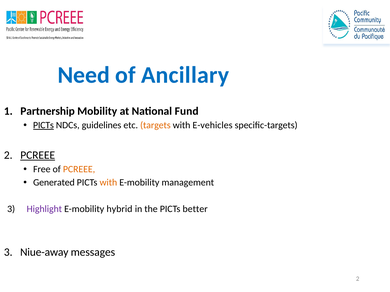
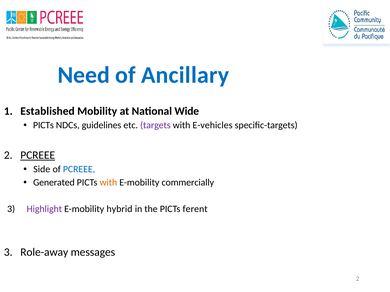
Partnership: Partnership -> Established (48, 111)
Fund: Fund -> Wide (187, 111)
PICTs underline: present -> none (43, 125)
targets colour: orange -> purple (155, 125)
Free: Free -> Side (42, 170)
PCREEE colour: orange -> blue (79, 170)
management: management -> commercially (188, 183)
better: better -> ferent (195, 209)
Niue-away: Niue-away -> Role-away (44, 253)
